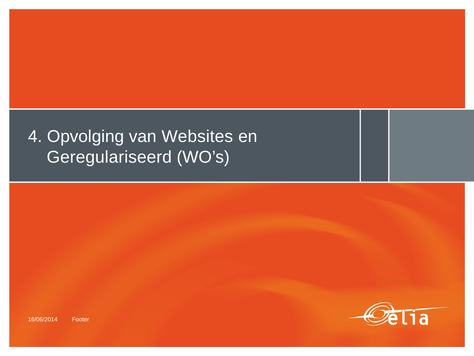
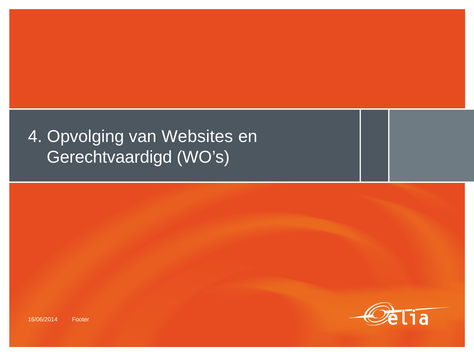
Geregulariseerd: Geregulariseerd -> Gerechtvaardigd (109, 157)
